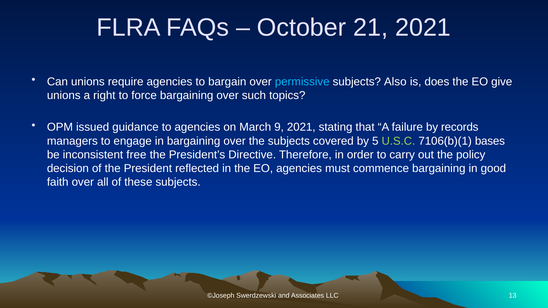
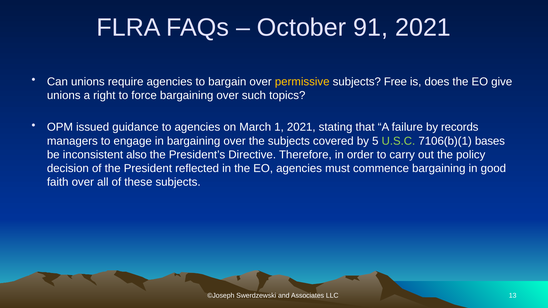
21: 21 -> 91 (371, 27)
permissive colour: light blue -> yellow (302, 82)
Also: Also -> Free (395, 82)
9: 9 -> 1 (279, 127)
free: free -> also (137, 155)
